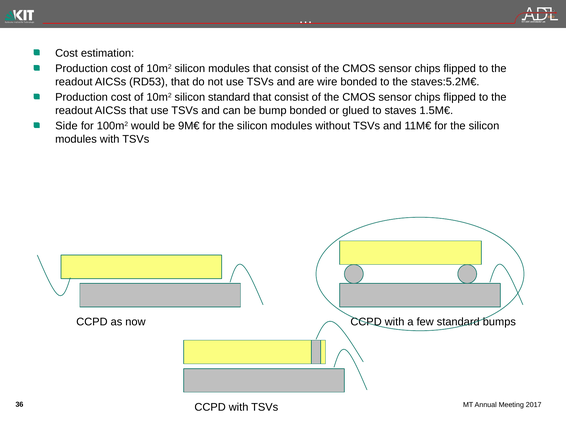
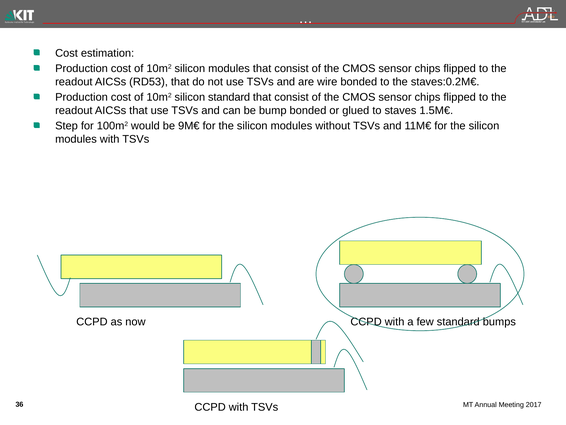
staves:5.2M€: staves:5.2M€ -> staves:0.2M€ (445, 82)
Side: Side -> Step (67, 126)
